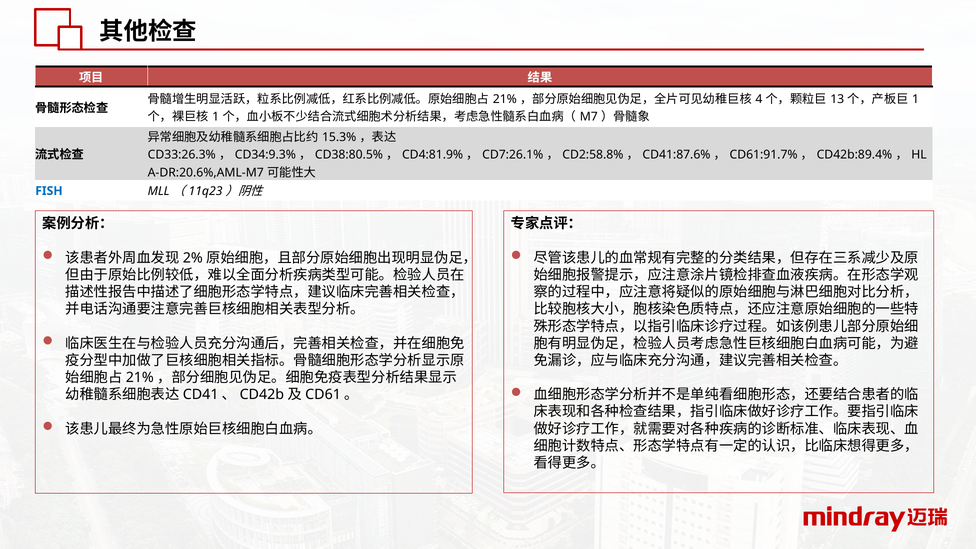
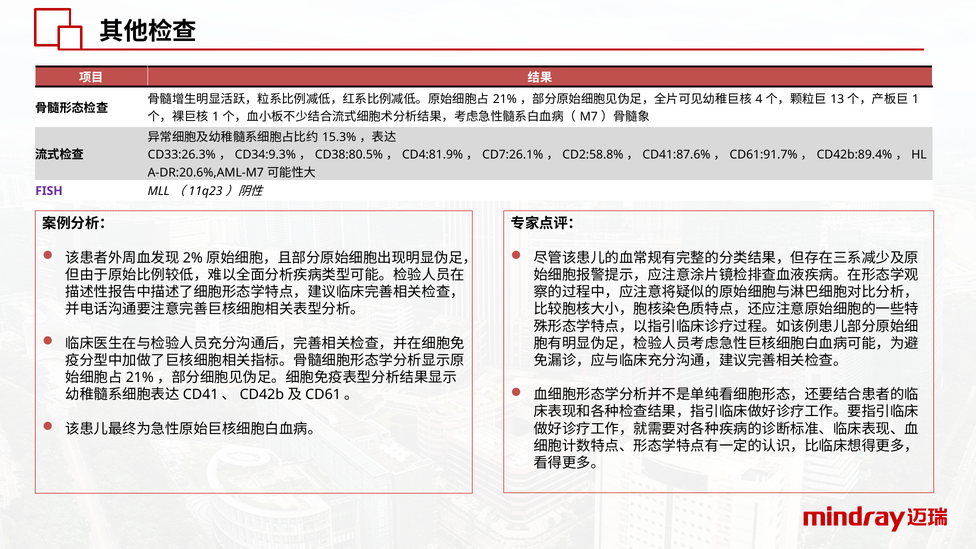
FISH colour: blue -> purple (49, 191)
